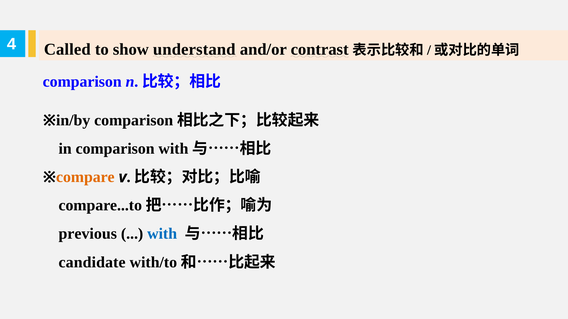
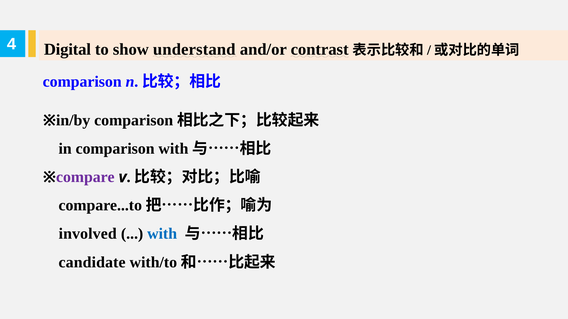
Called: Called -> Digital (67, 49)
compare colour: orange -> purple (85, 177)
previous: previous -> involved (88, 234)
